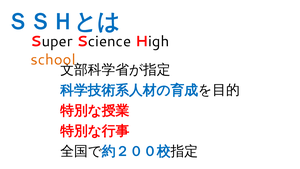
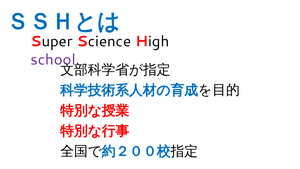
school colour: orange -> purple (53, 59)
